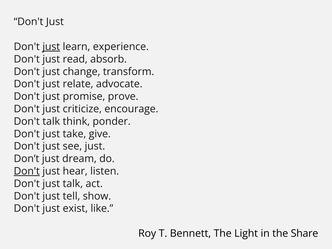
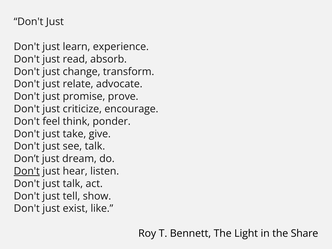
just underline: present -> none (51, 47)
Don't talk: talk -> feel (51, 121)
see just: just -> talk (95, 146)
